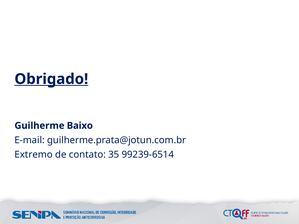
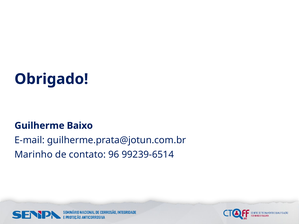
Obrigado underline: present -> none (51, 79)
Extremo: Extremo -> Marinho (34, 155)
35: 35 -> 96 (114, 155)
